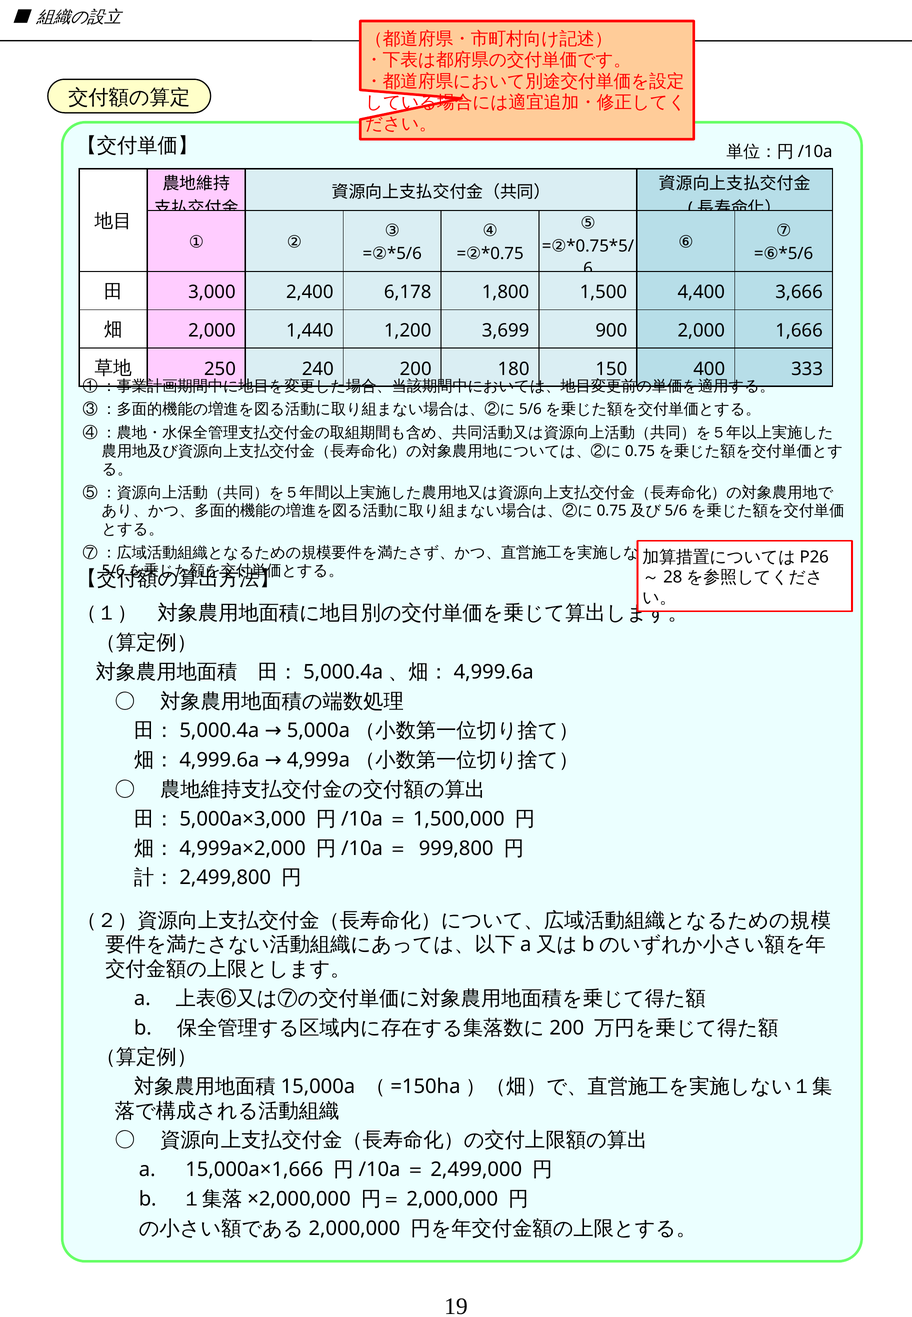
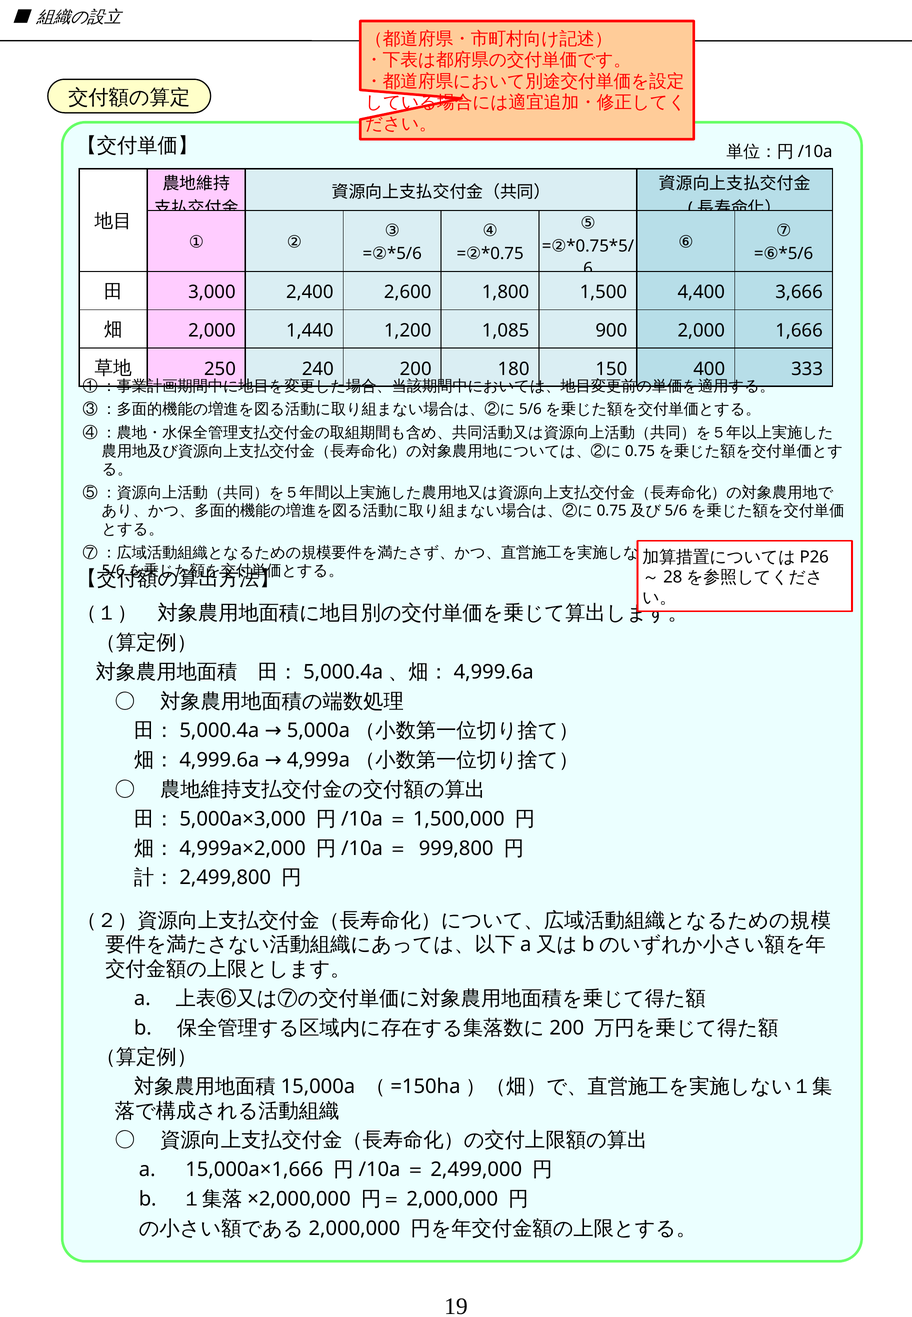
6,178: 6,178 -> 2,600 (408, 292)
3,699: 3,699 -> 1,085 (506, 331)
